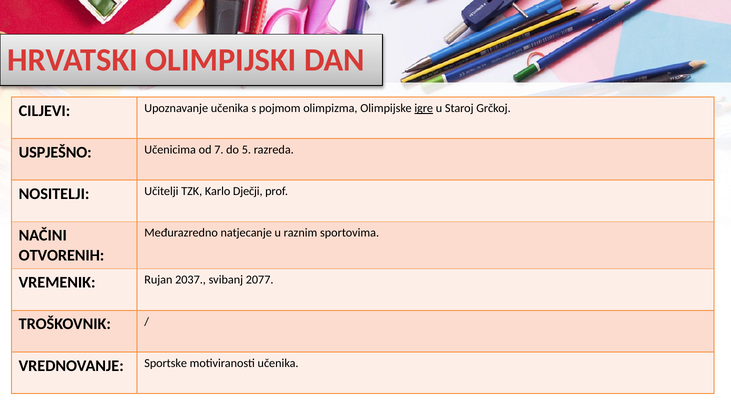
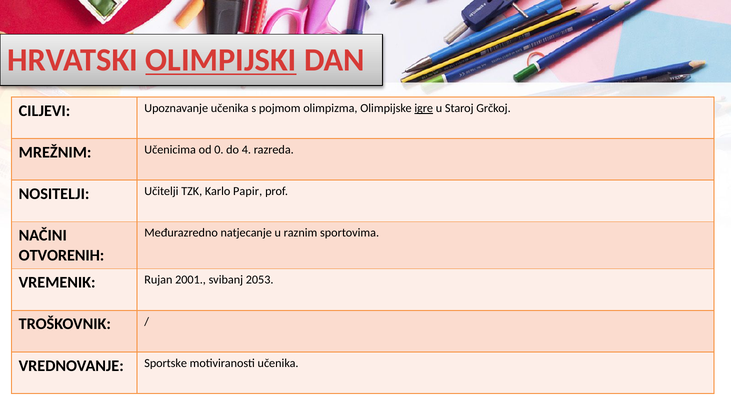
OLIMPIJSKI underline: none -> present (221, 60)
USPJEŠNO: USPJEŠNO -> MREŽNIM (55, 152)
7: 7 -> 0 (219, 150)
5: 5 -> 4 (246, 150)
Dječji: Dječji -> Papir (248, 191)
2037: 2037 -> 2001 (191, 280)
2077: 2077 -> 2053 (260, 280)
